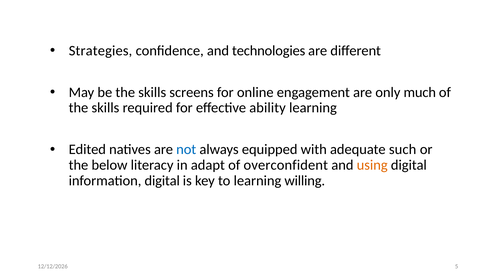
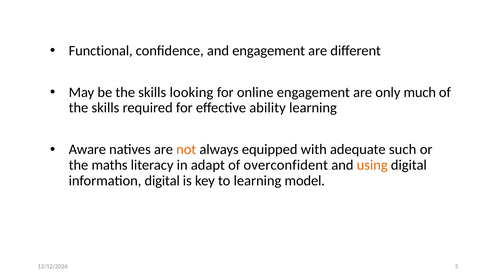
Strategies: Strategies -> Functional (101, 51)
and technologies: technologies -> engagement (269, 51)
screens: screens -> looking (191, 92)
Edited: Edited -> Aware (87, 149)
not colour: blue -> orange (186, 149)
below: below -> maths (110, 165)
willing: willing -> model (305, 181)
